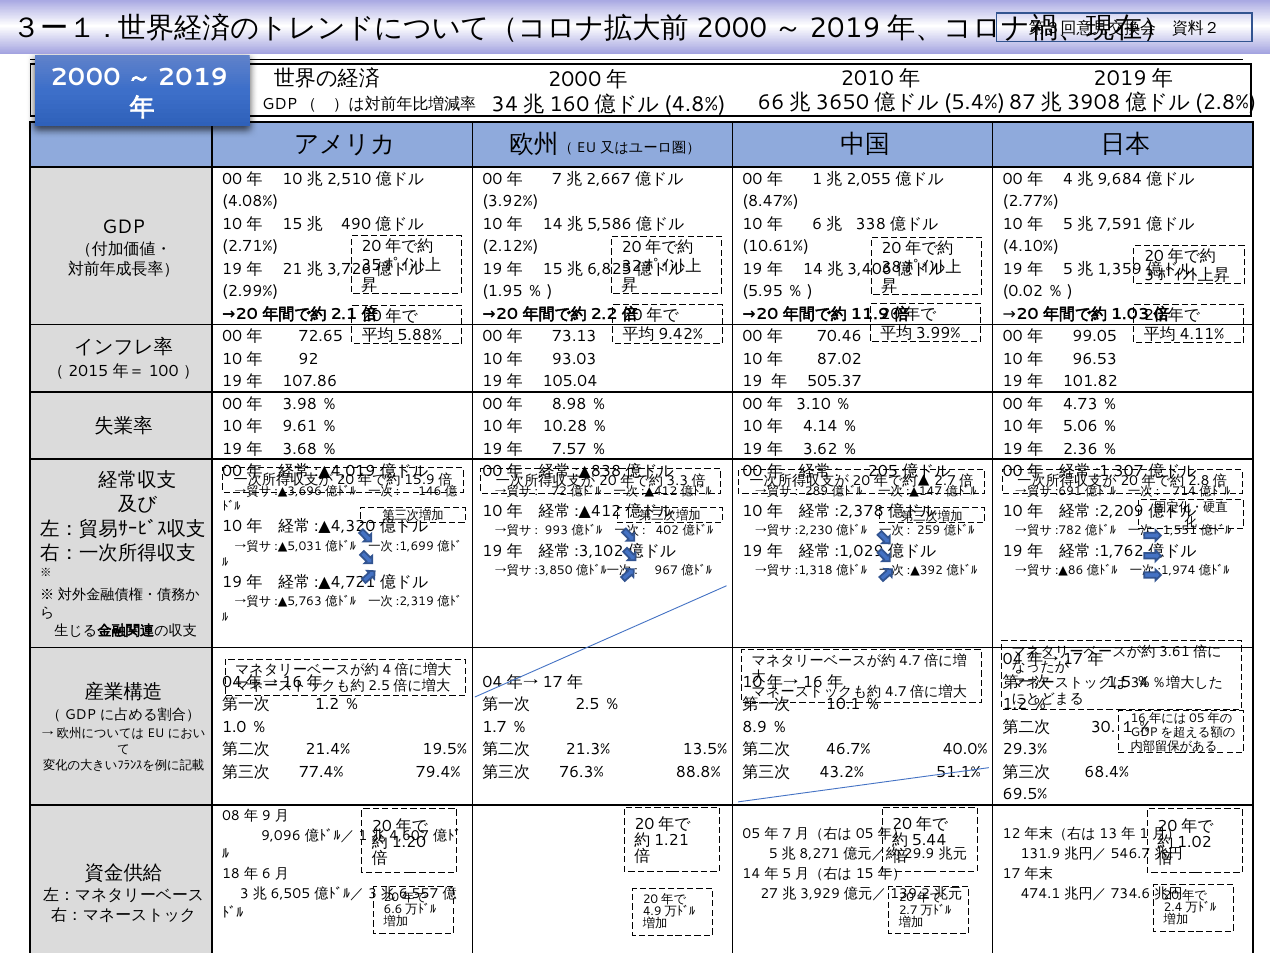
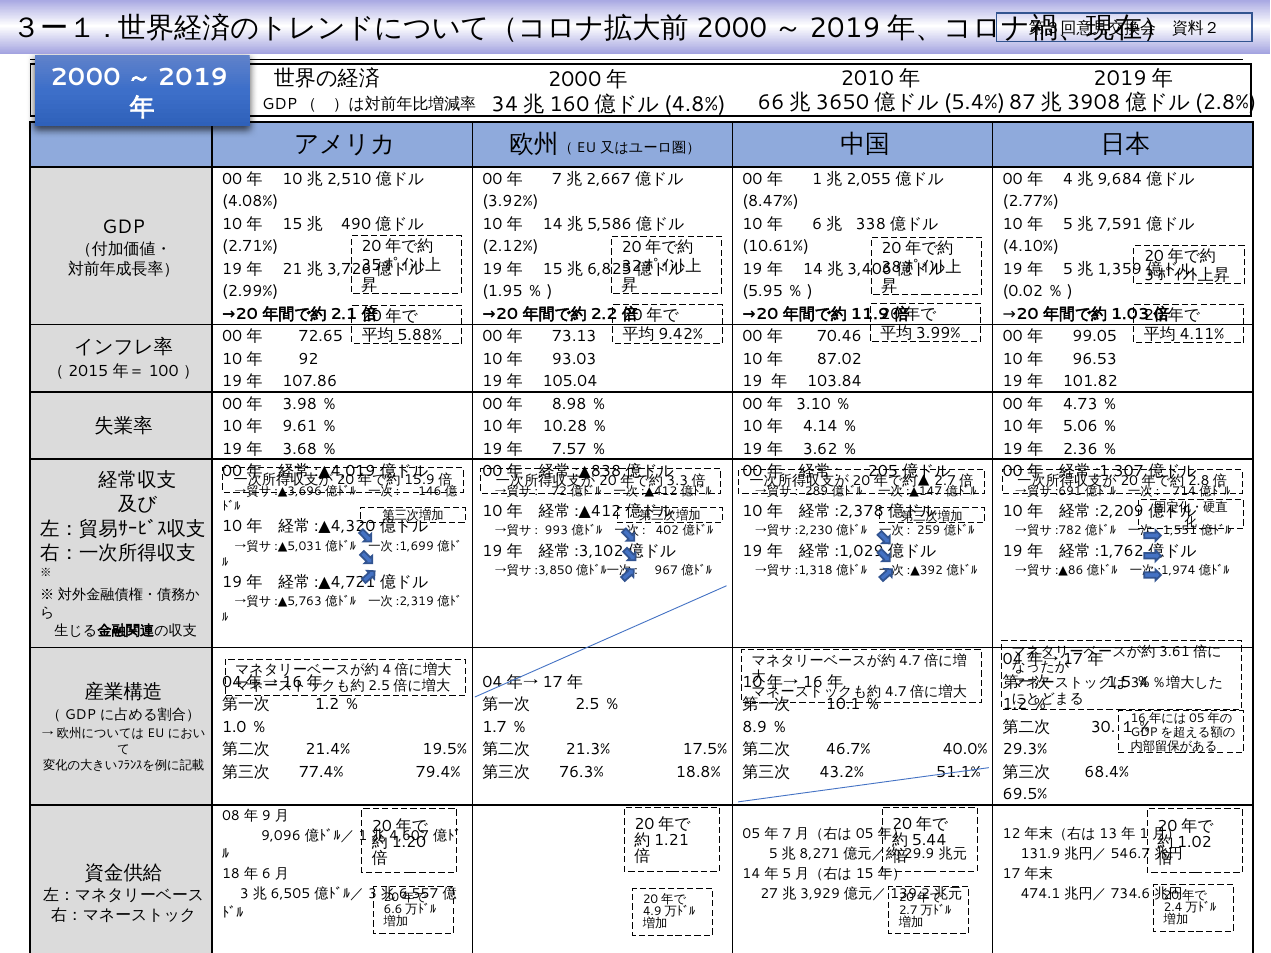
505.37: 505.37 -> 103.84 (834, 382)
13.5%: 13.5% -> 17.5% (705, 750)
88.8%: 88.8% -> 18.8% (698, 772)
